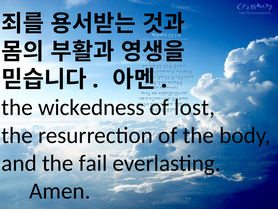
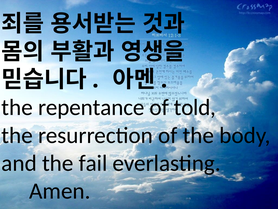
wickedness: wickedness -> repentance (91, 107)
lost: lost -> told (195, 107)
